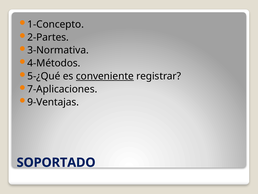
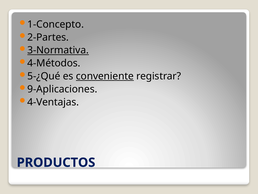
3-Normativa underline: none -> present (58, 50)
7-Aplicaciones: 7-Aplicaciones -> 9-Aplicaciones (62, 89)
9-Ventajas: 9-Ventajas -> 4-Ventajas (53, 102)
SOPORTADO: SOPORTADO -> PRODUCTOS (56, 162)
